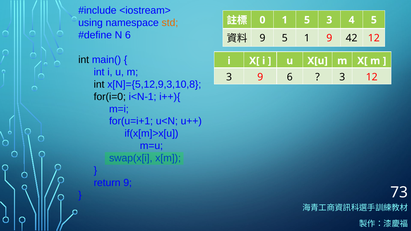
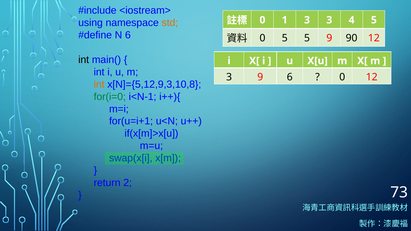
1 5: 5 -> 3 (307, 20)
9: 9 -> 0 (262, 38)
5 1: 1 -> 5 (307, 38)
42: 42 -> 90 (352, 38)
3: 3 -> 0 (342, 77)
int colour: black -> orange (99, 84)
for(i=0 colour: black -> green (110, 97)
return 9: 9 -> 2 (128, 183)
